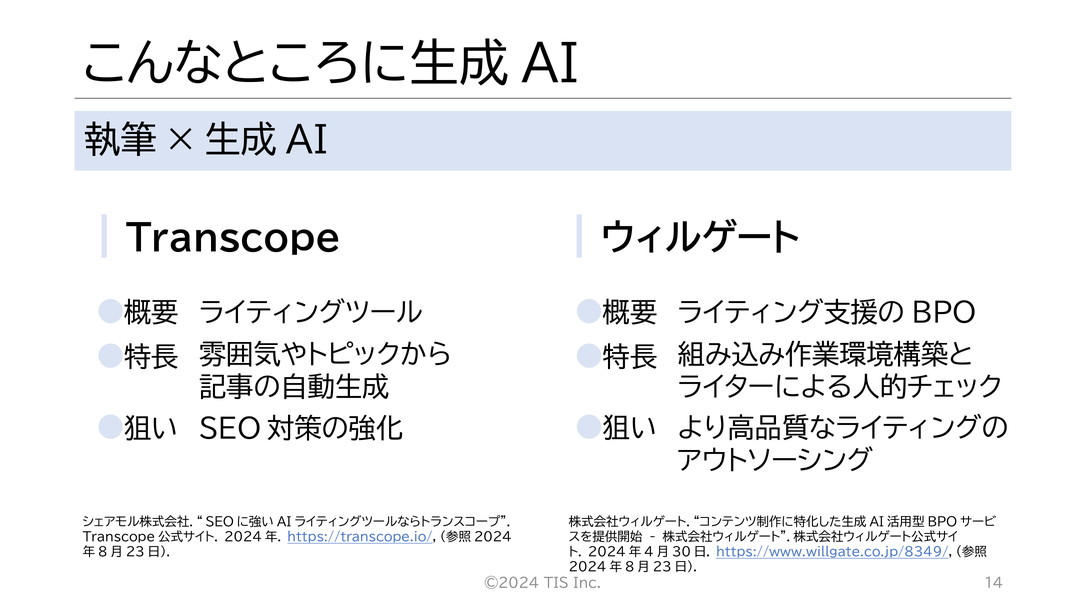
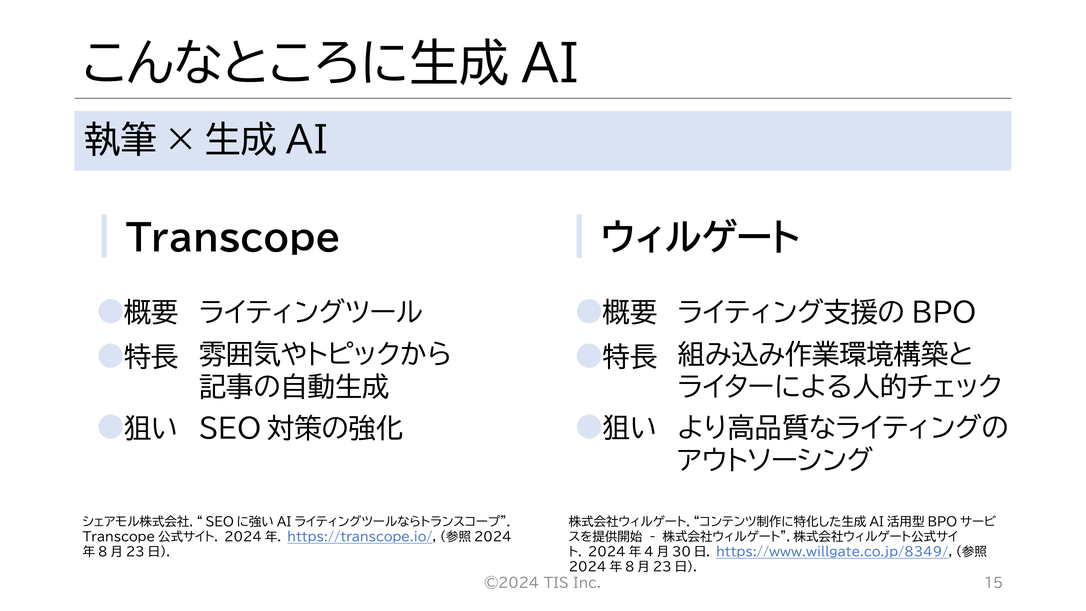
14: 14 -> 15 (994, 583)
